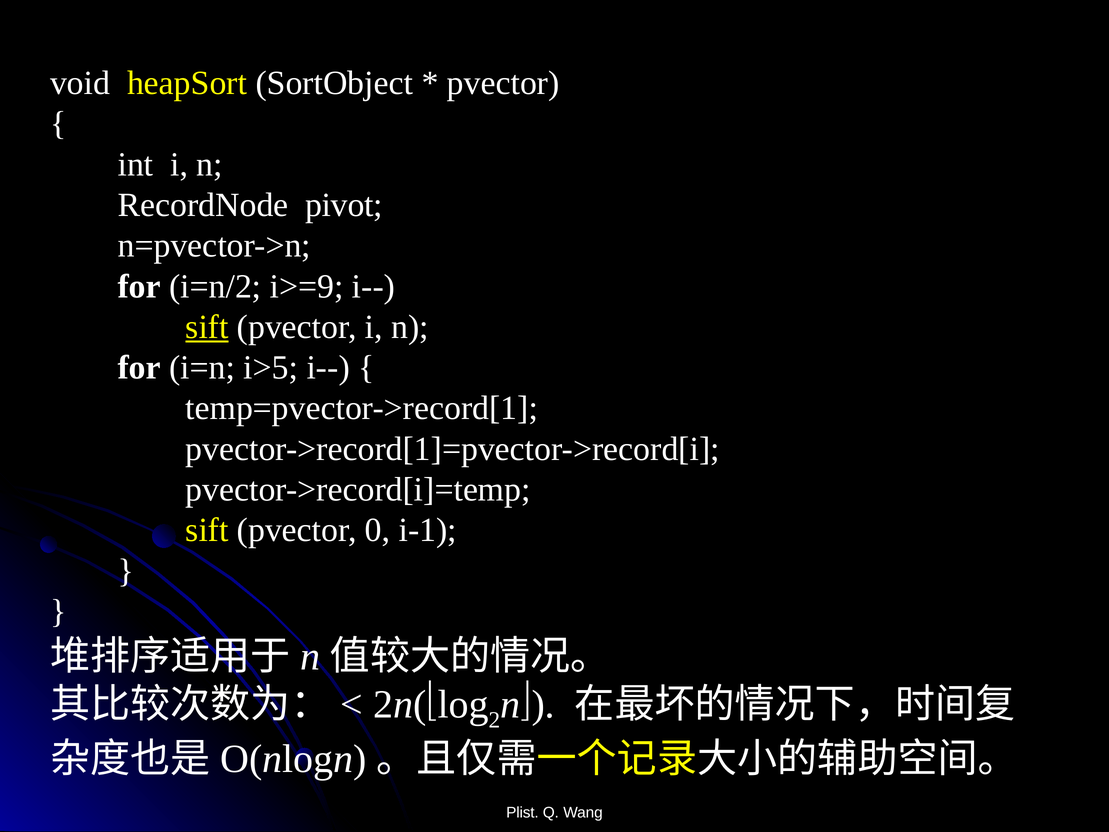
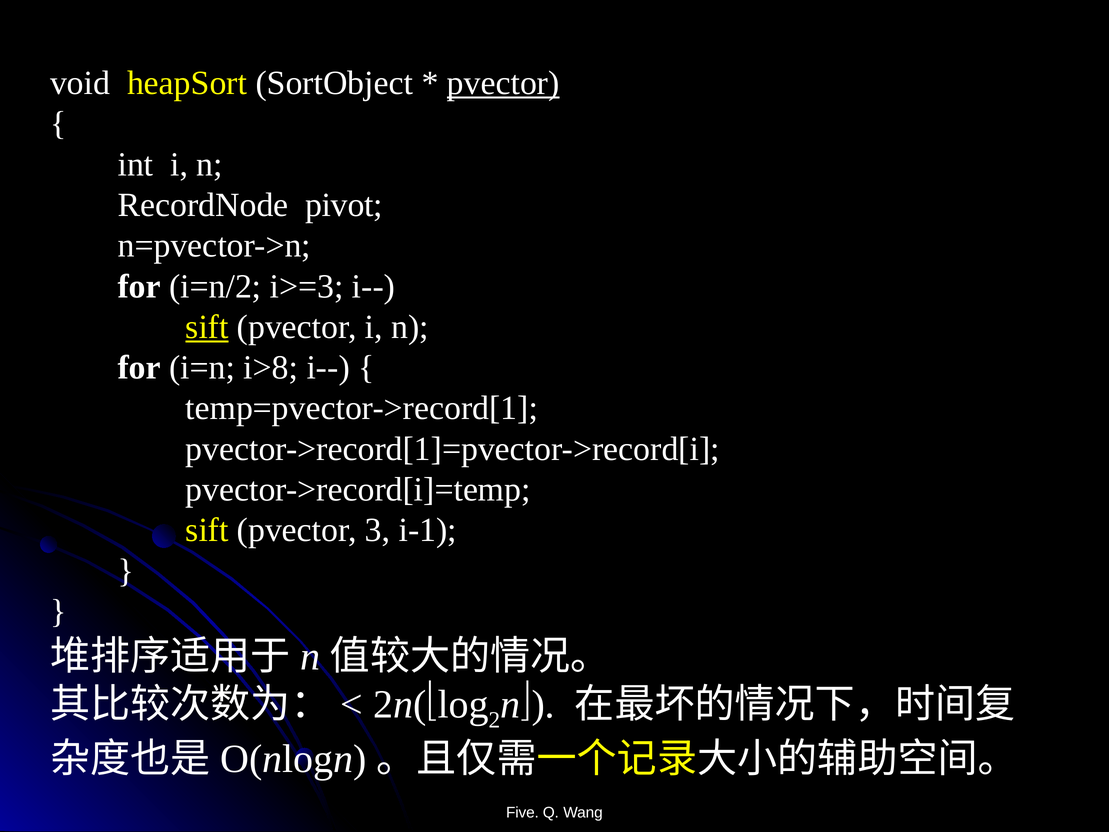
pvector underline: none -> present (503, 83)
i>=9: i>=9 -> i>=3 (307, 286)
i>5: i>5 -> i>8 (271, 368)
0: 0 -> 3 (378, 530)
Plist: Plist -> Five (522, 812)
